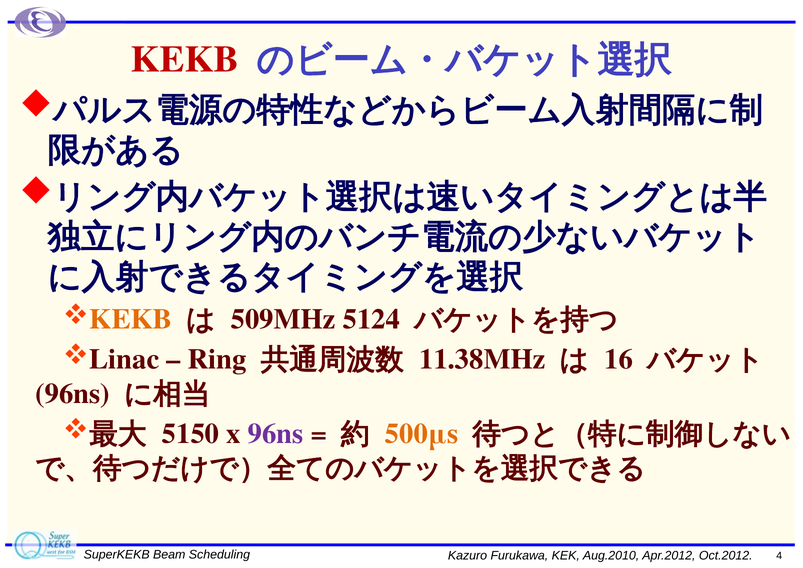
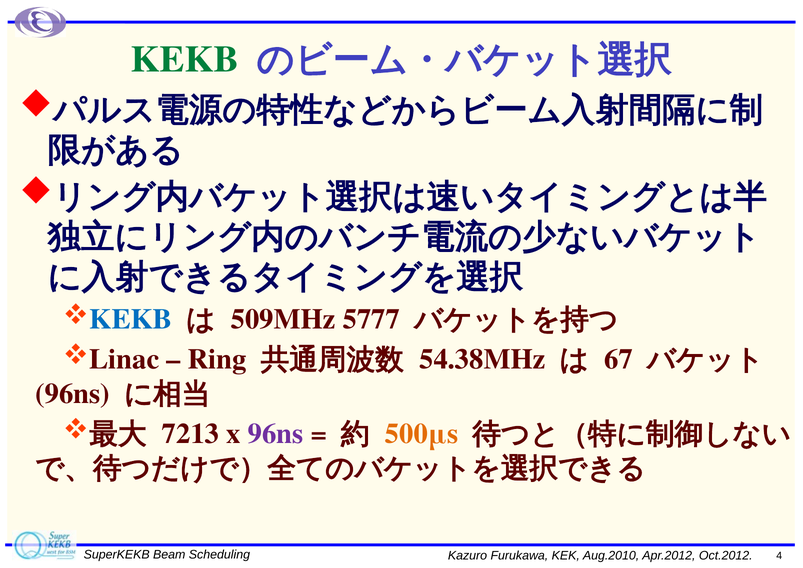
KEKB colour: red -> green (185, 59)
KEKB colour: orange -> blue (131, 319)
5124: 5124 -> 5777 (371, 319)
11.38MHz: 11.38MHz -> 54.38MHz (482, 360)
16: 16 -> 67 (619, 360)
5150: 5150 -> 7213 (191, 434)
